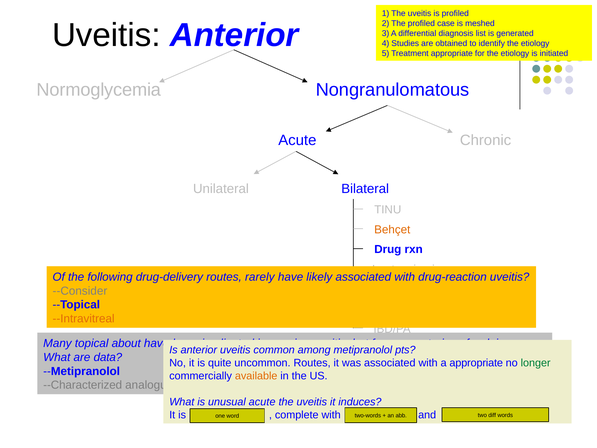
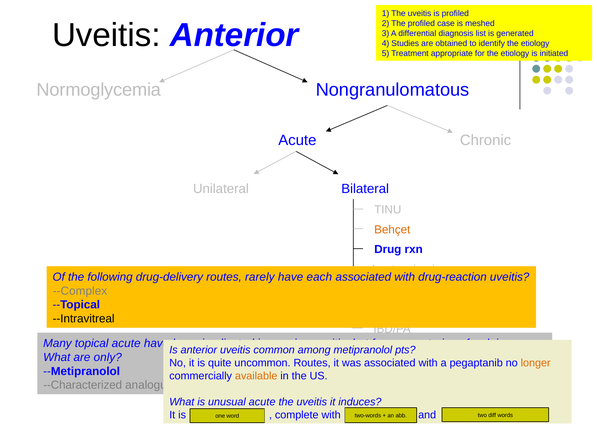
likely: likely -> each (319, 277)
--Consider: --Consider -> --Complex (80, 291)
--Intravitreal colour: orange -> black (84, 319)
topical about: about -> acute (126, 343)
data: data -> only (108, 357)
a appropriate: appropriate -> pegaptanib (476, 363)
longer colour: green -> orange (536, 363)
